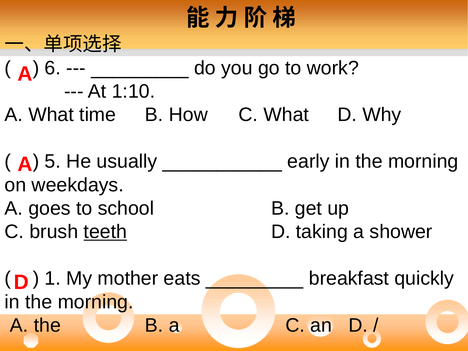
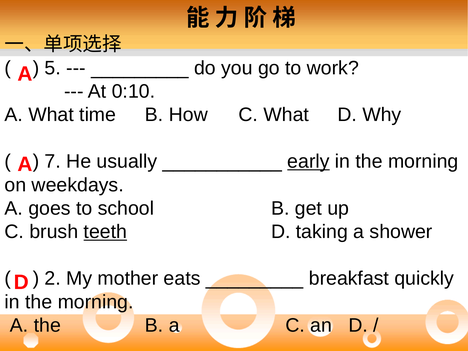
6: 6 -> 5 (53, 68)
1:10: 1:10 -> 0:10 (133, 91)
5: 5 -> 7 (53, 162)
early underline: none -> present (308, 162)
1: 1 -> 2 (53, 279)
